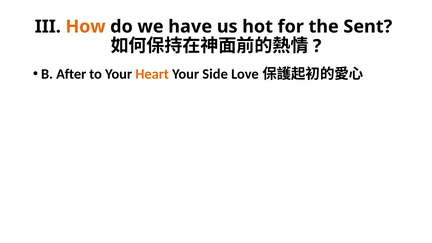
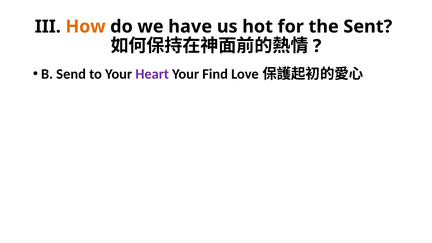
After: After -> Send (71, 74)
Heart colour: orange -> purple (152, 74)
Side: Side -> Find (215, 74)
